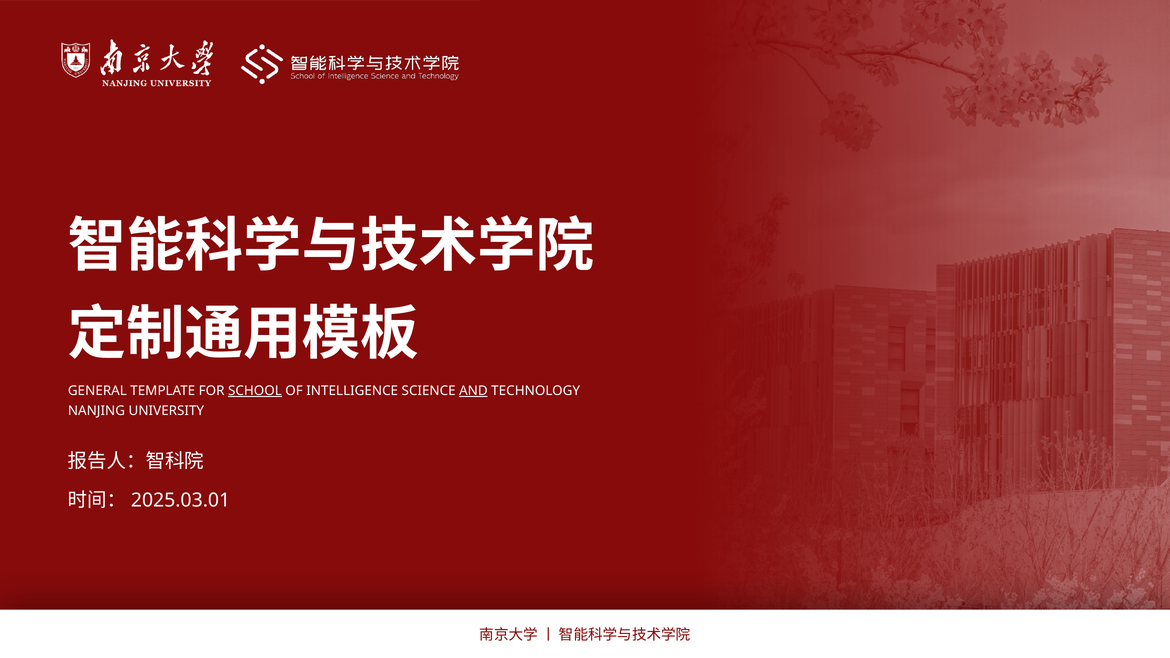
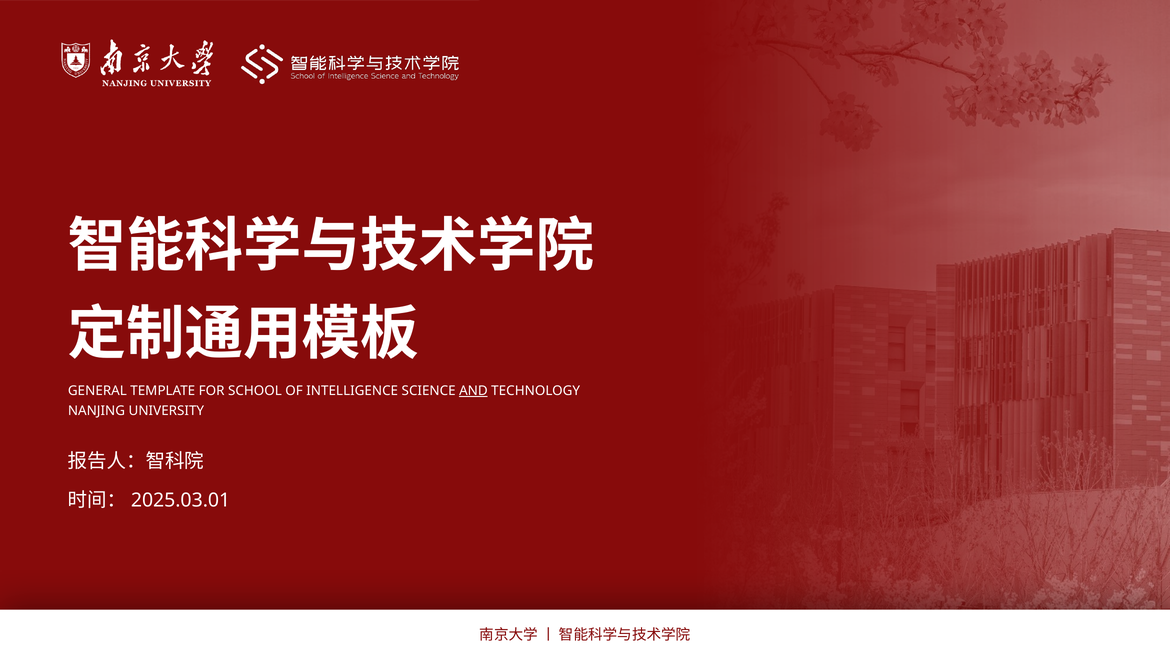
SCHOOL underline: present -> none (255, 391)
